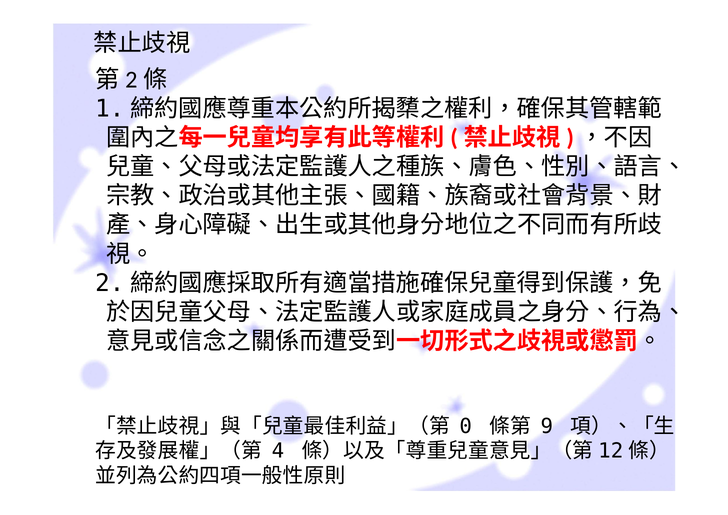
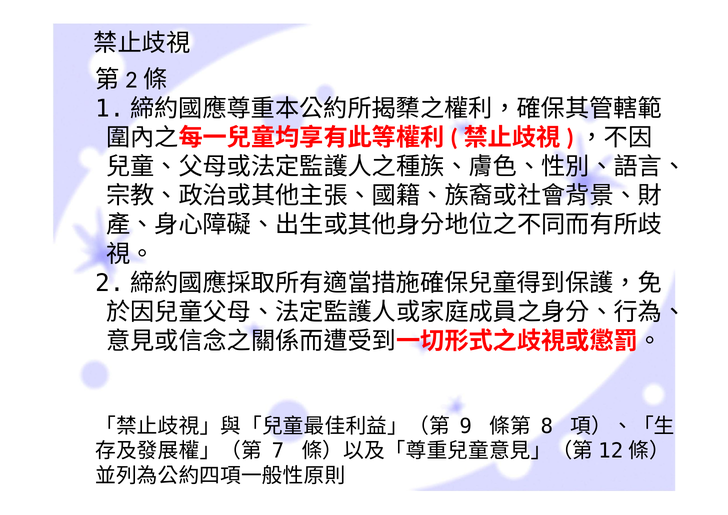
0: 0 -> 9 (466, 426)
9: 9 -> 8 (547, 426)
4: 4 -> 7 (278, 451)
